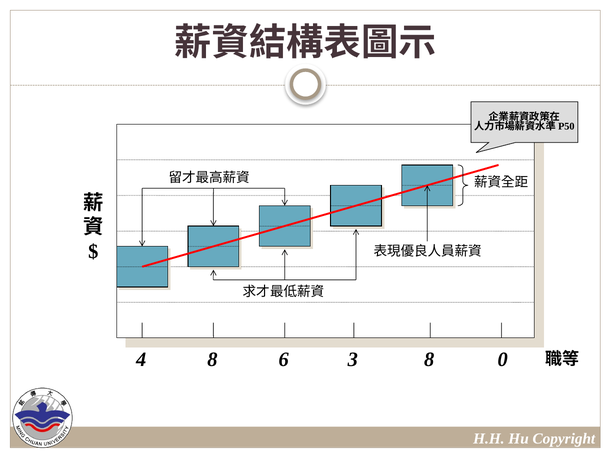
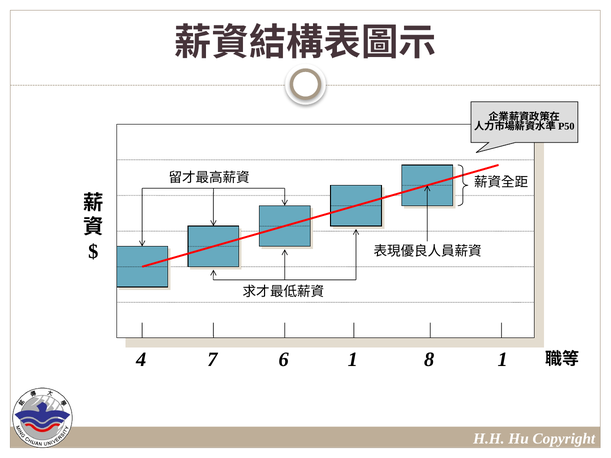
4 8: 8 -> 7 (212, 360)
6 3: 3 -> 1 (353, 360)
8 0: 0 -> 1 (503, 360)
